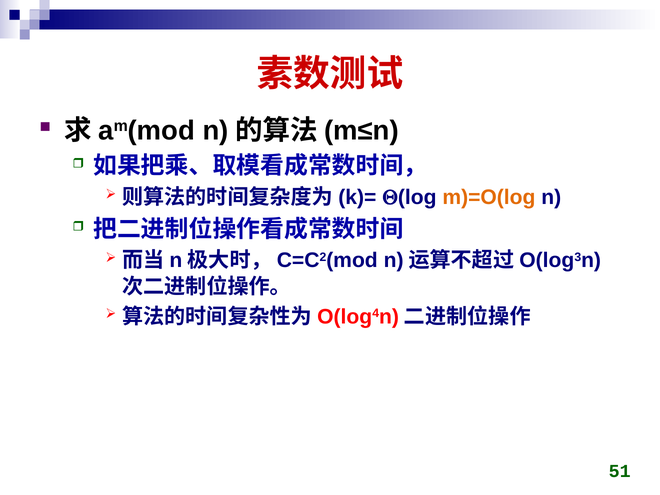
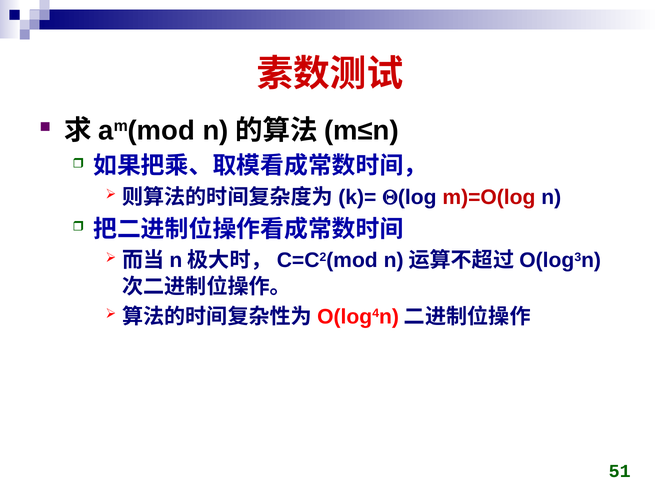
m)=O(log colour: orange -> red (489, 197)
